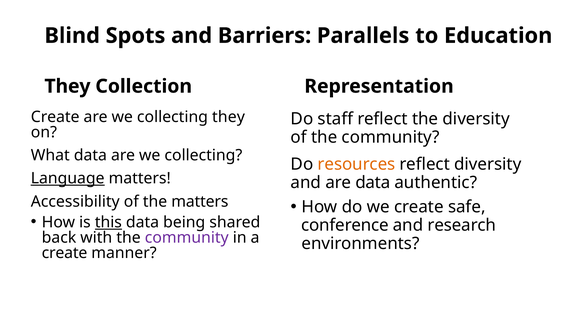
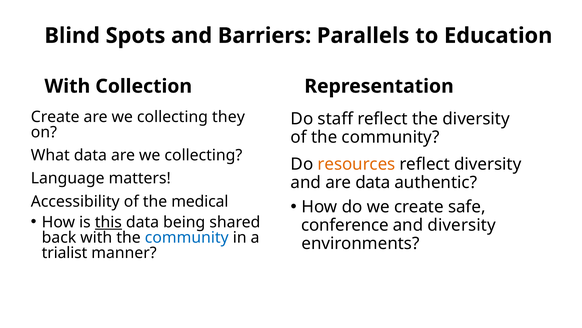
They: They -> With (67, 86)
Language underline: present -> none (68, 178)
the matters: matters -> medical (200, 201)
and research: research -> diversity (462, 225)
community colour: purple -> blue (187, 237)
create: create -> trialist (65, 252)
